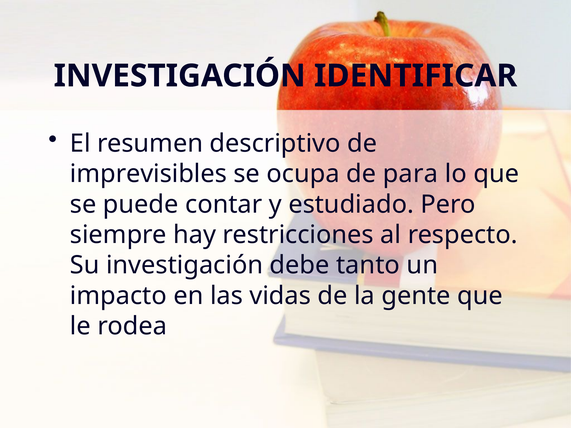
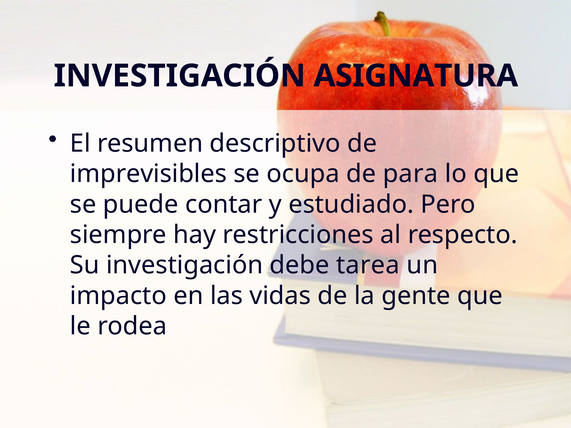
IDENTIFICAR: IDENTIFICAR -> ASIGNATURA (416, 76)
tanto: tanto -> tarea (368, 265)
